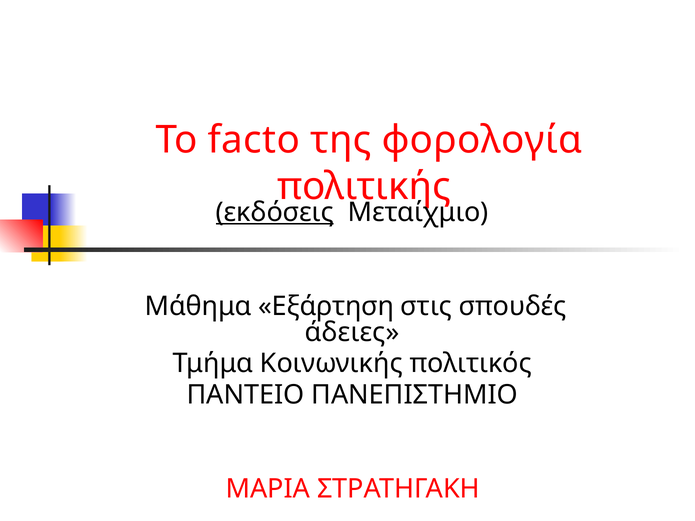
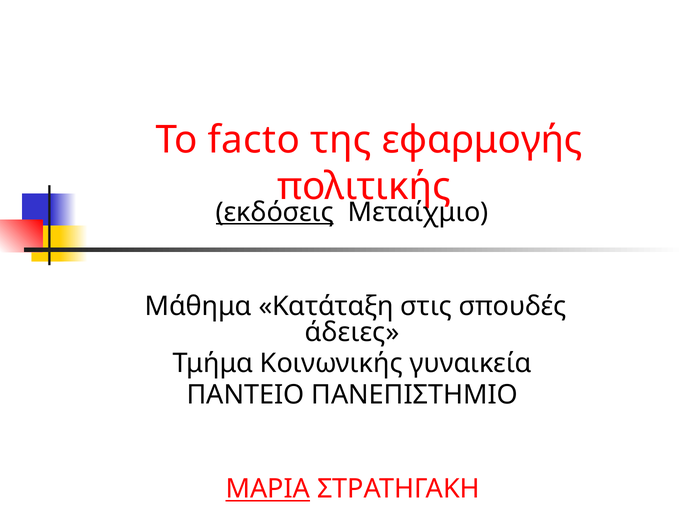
φορολογία: φορολογία -> εφαρμογής (482, 140)
Εξάρτηση: Εξάρτηση -> Κατάταξη (326, 306)
πολιτικός: πολιτικός -> γυναικεία (471, 364)
ΜΑΡΙΑ underline: none -> present (268, 489)
